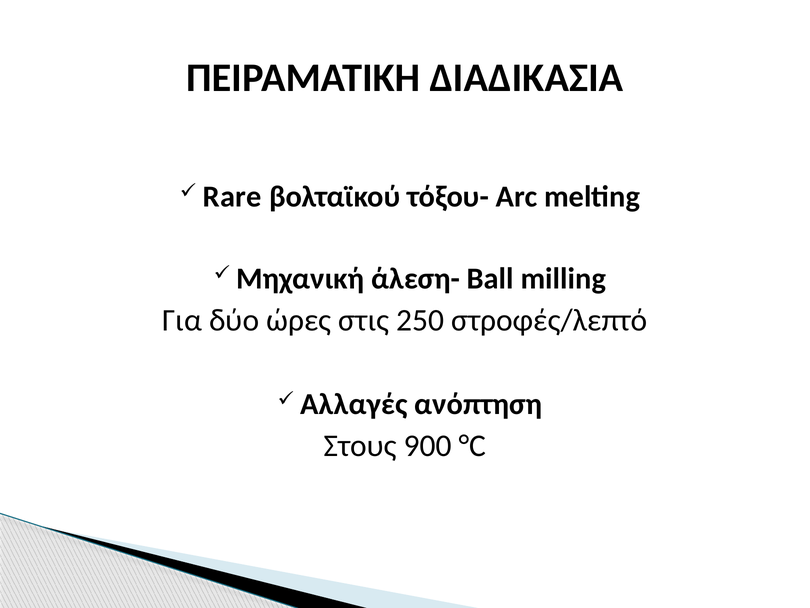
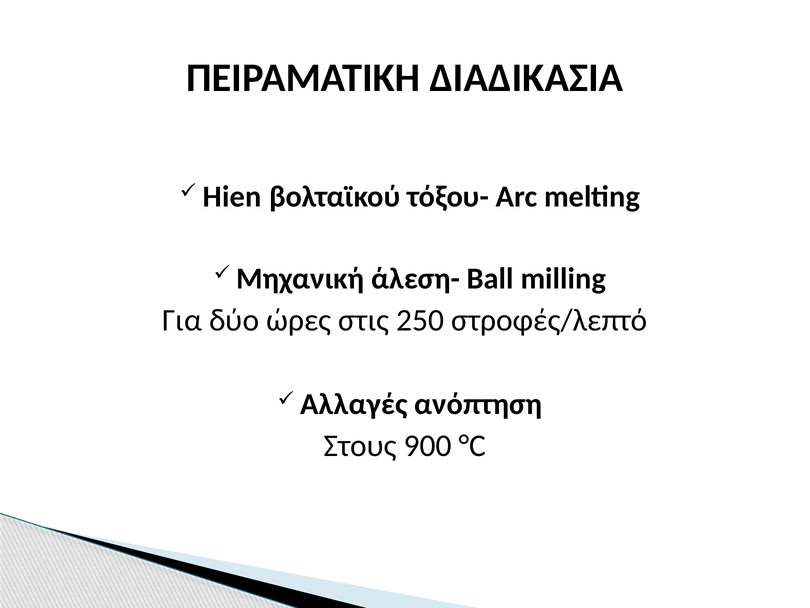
Rare: Rare -> Hien (232, 197)
